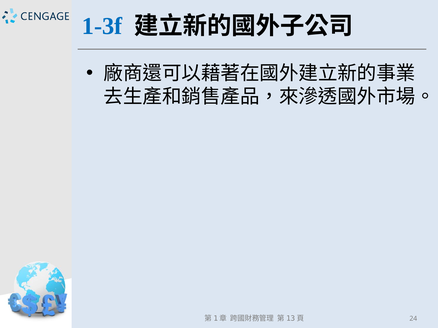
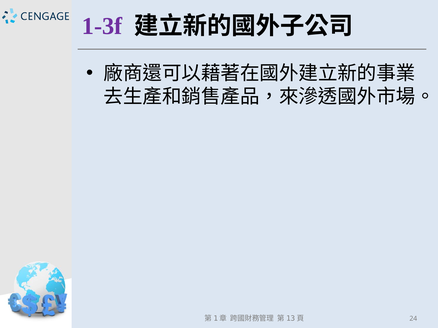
1-3f colour: blue -> purple (102, 26)
